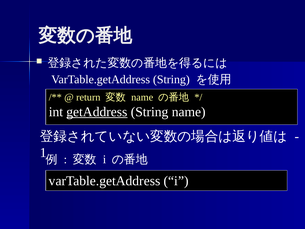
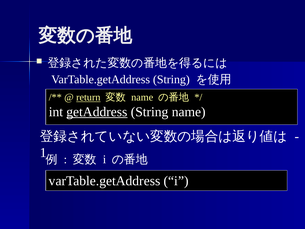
return underline: none -> present (88, 97)
